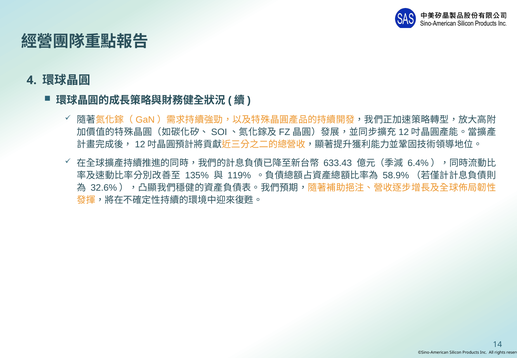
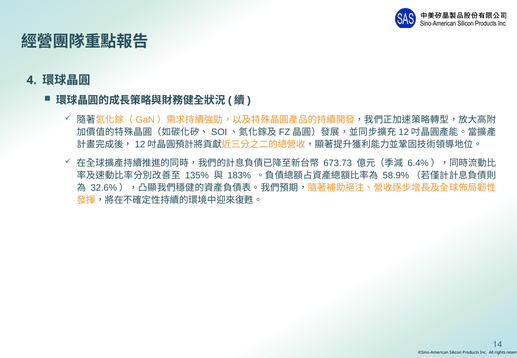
633.43: 633.43 -> 673.73 (338, 163)
119%: 119% -> 183% (239, 175)
